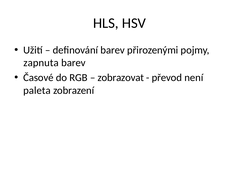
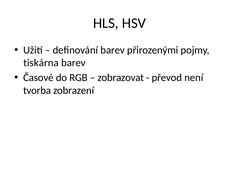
zapnuta: zapnuta -> tiskárna (41, 63)
paleta: paleta -> tvorba (37, 91)
